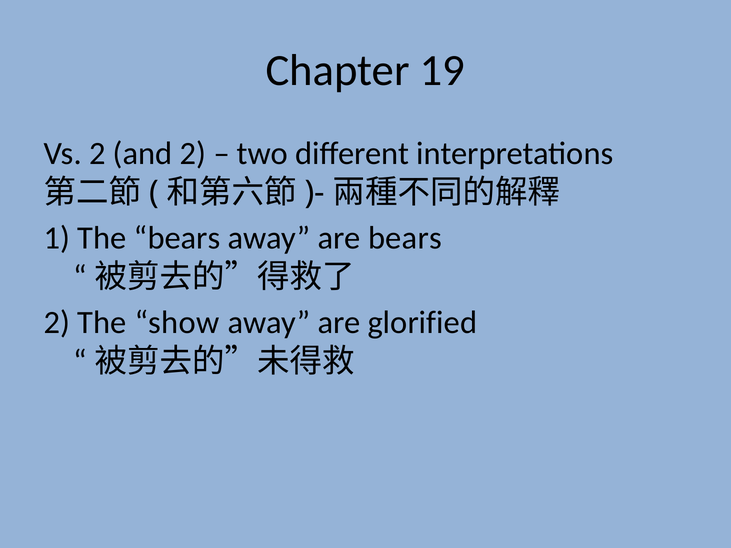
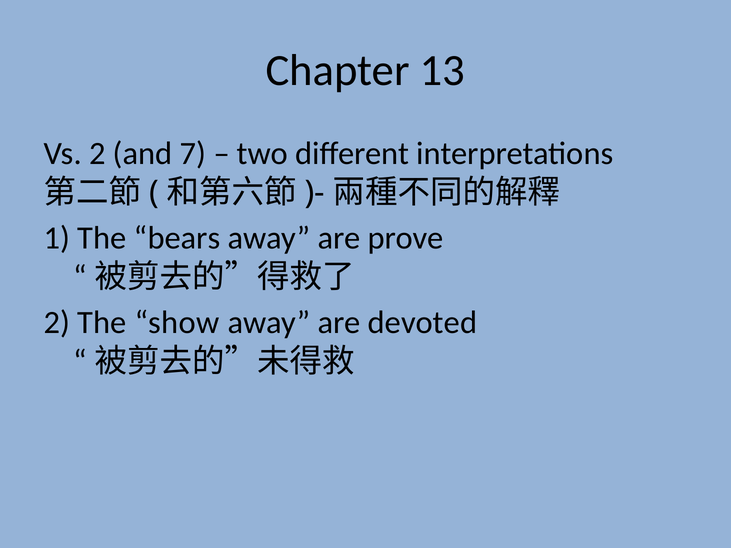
19: 19 -> 13 (442, 71)
and 2: 2 -> 7 (193, 153)
are bears: bears -> prove (405, 238)
glorified: glorified -> devoted (422, 322)
